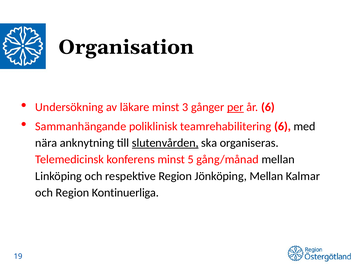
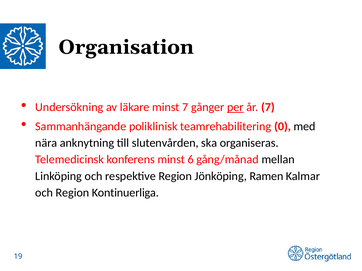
minst 3: 3 -> 7 (185, 107)
år 6: 6 -> 7 (268, 107)
teamrehabilitering 6: 6 -> 0 (283, 127)
slutenvården underline: present -> none (165, 143)
5: 5 -> 6 (191, 160)
Jönköping Mellan: Mellan -> Ramen (266, 176)
